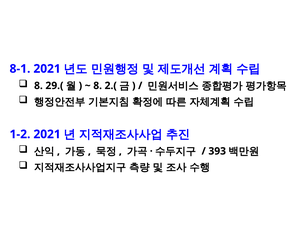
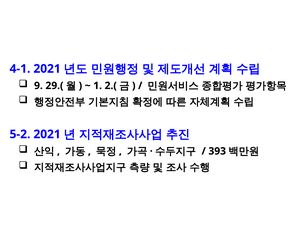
8-1: 8-1 -> 4-1 (20, 69)
8: 8 -> 9 (38, 85)
8: 8 -> 1 (98, 85)
1-2: 1-2 -> 5-2 (20, 134)
